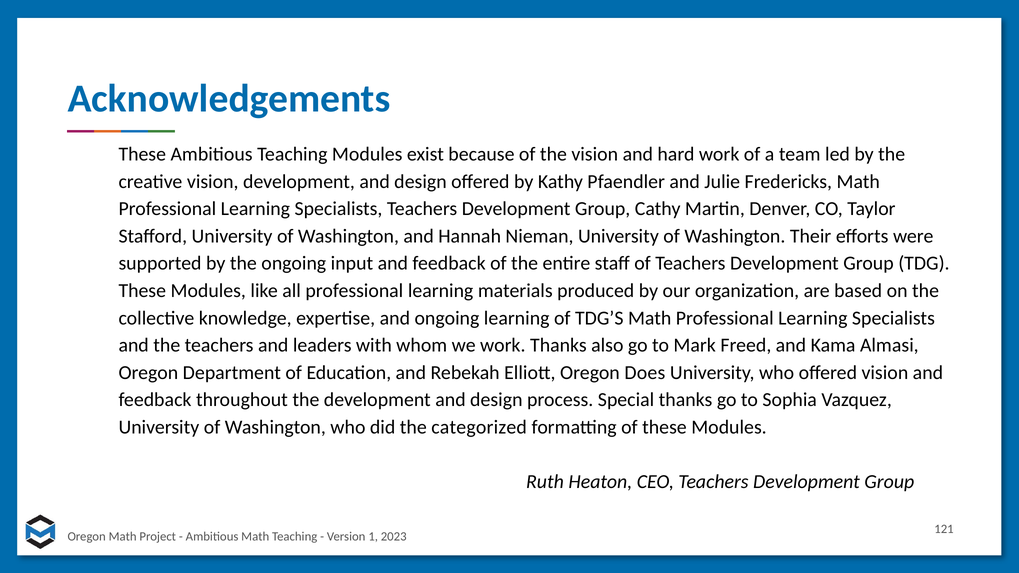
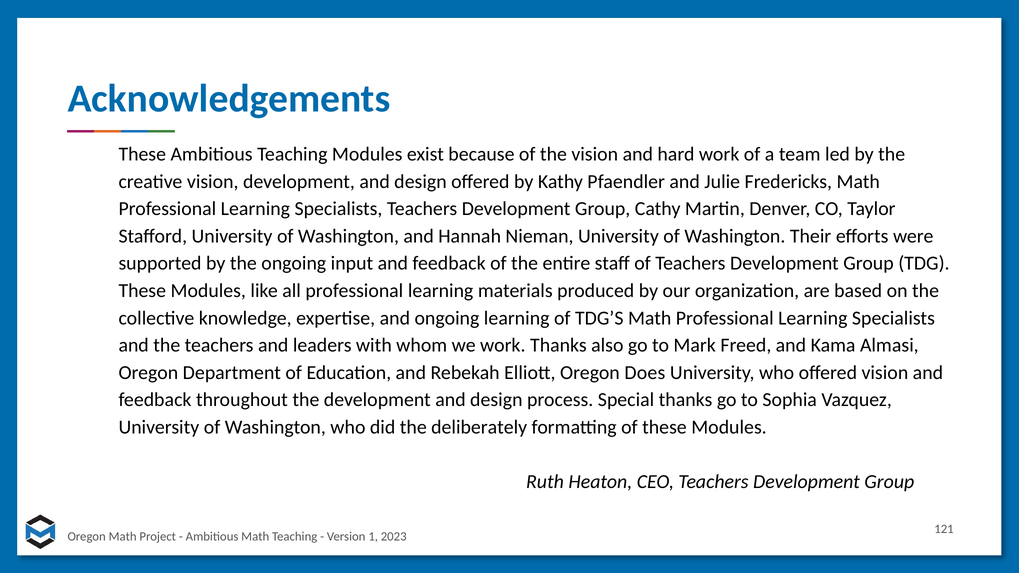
categorized: categorized -> deliberately (479, 427)
